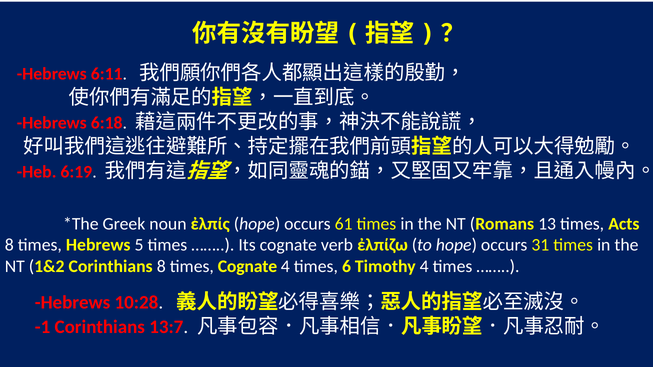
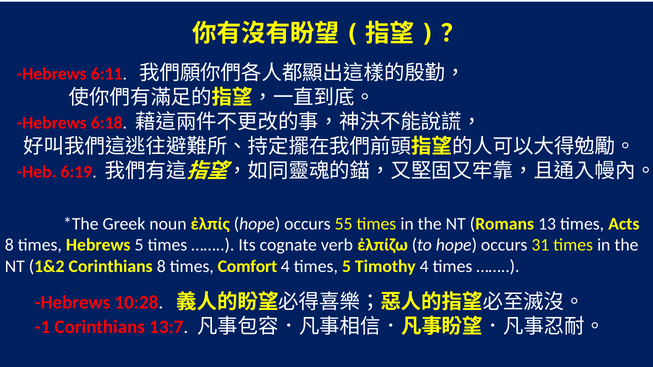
61: 61 -> 55 (344, 224)
times Cognate: Cognate -> Comfort (247, 267)
times 6: 6 -> 5 (346, 267)
